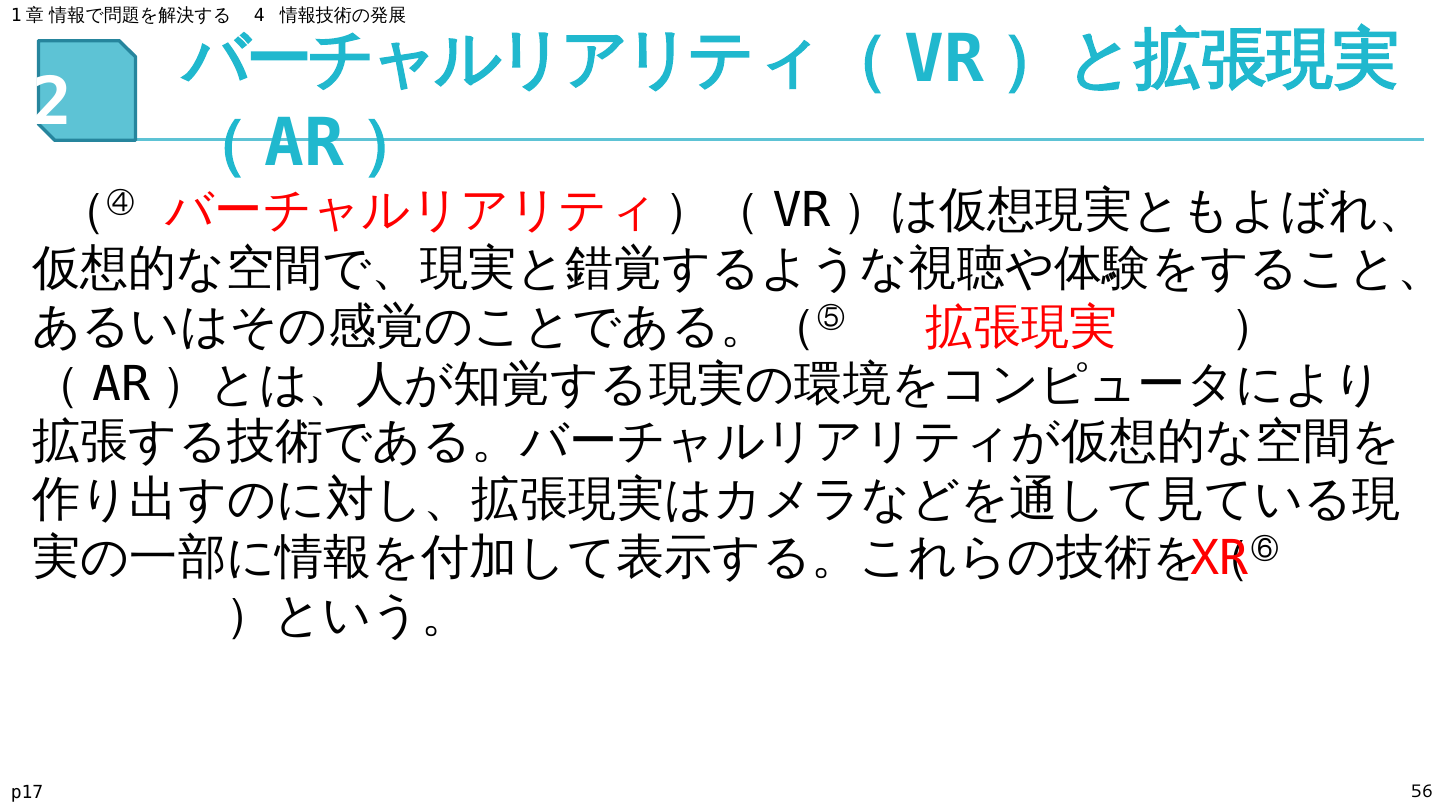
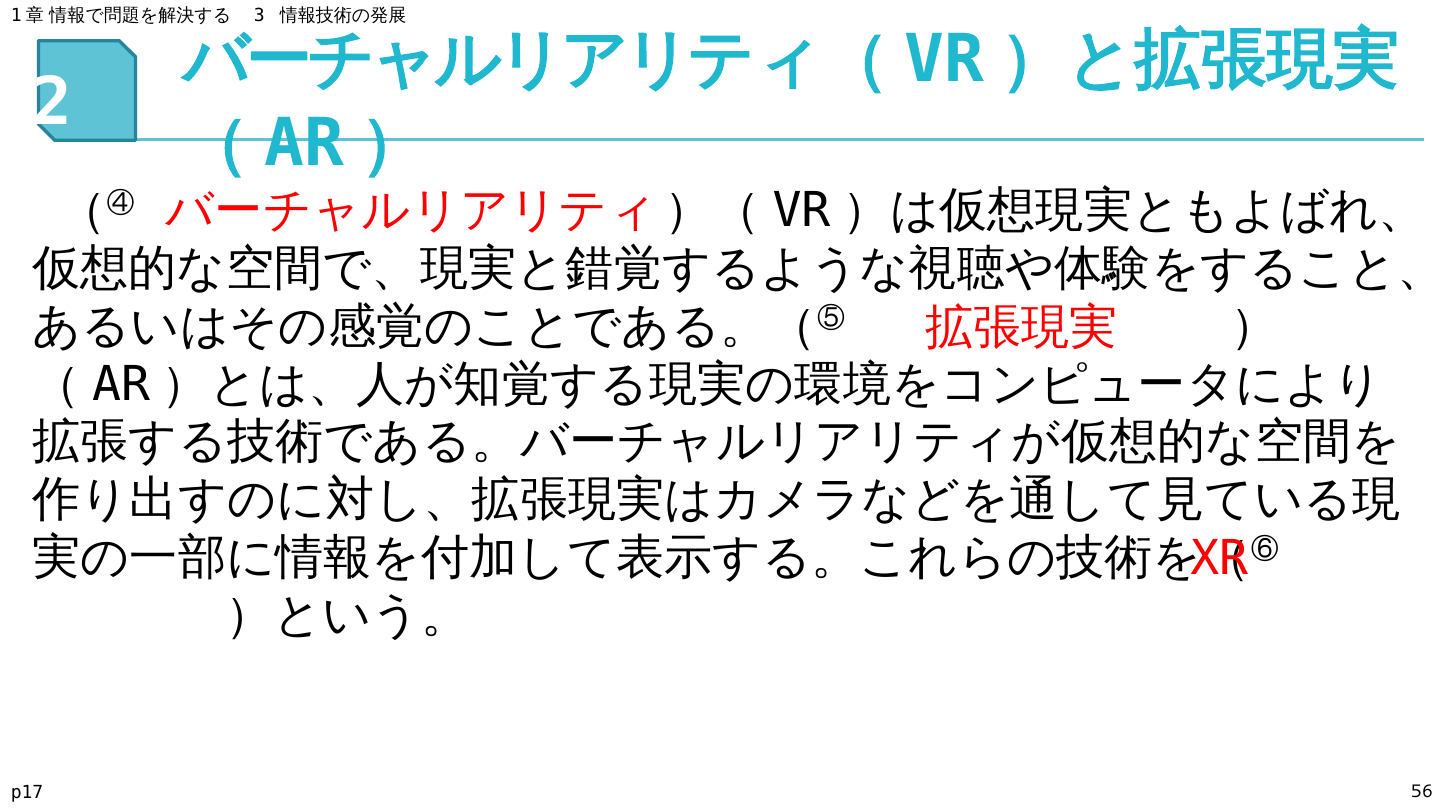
4: 4 -> 3 (259, 15)
